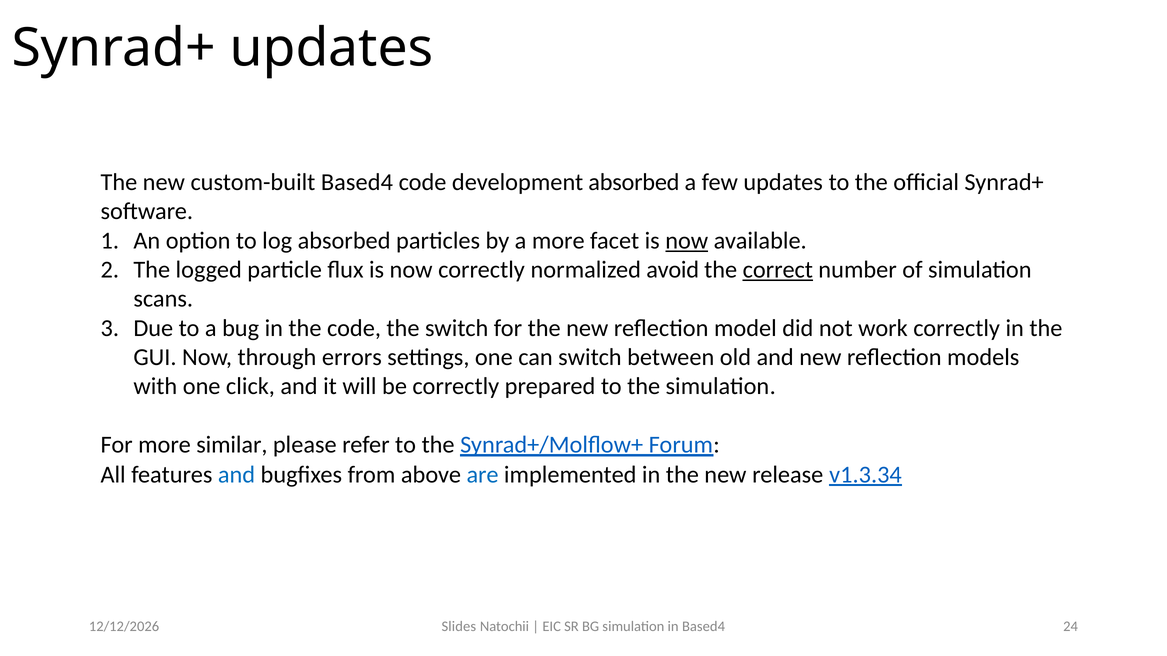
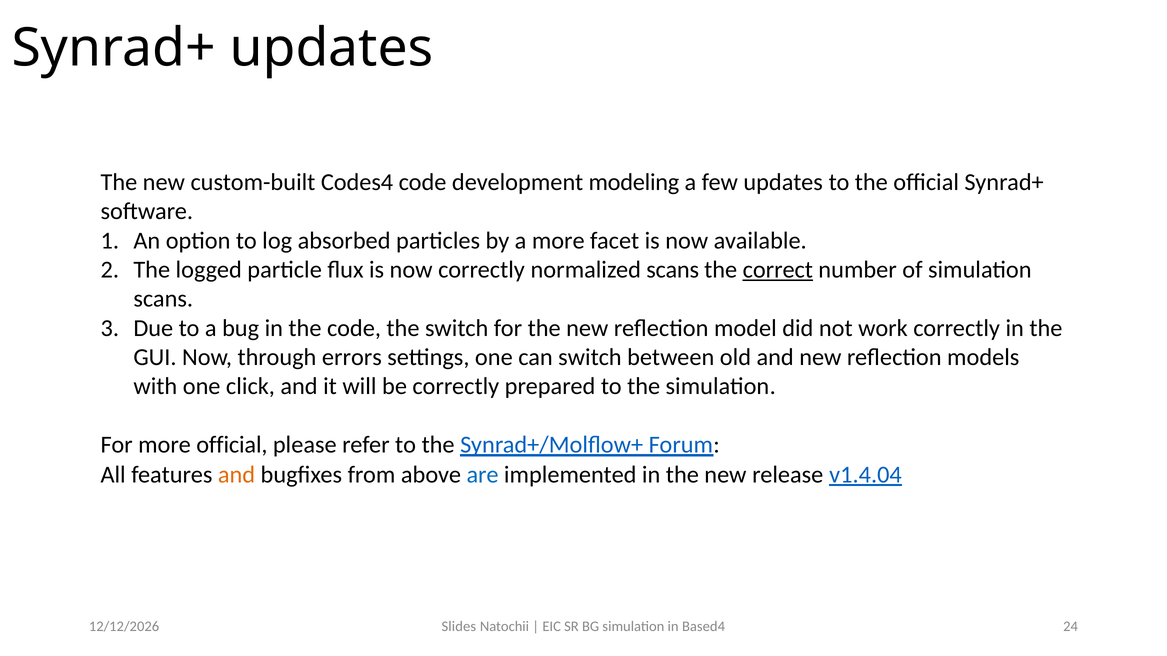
custom-built Based4: Based4 -> Codes4 (357, 182)
development absorbed: absorbed -> modeling (634, 182)
now underline: present -> none (687, 241)
normalized avoid: avoid -> scans (673, 270)
more similar: similar -> official (232, 445)
and colour: blue -> orange (236, 475)
v1.3.34: v1.3.34 -> v1.4.04 (866, 475)
